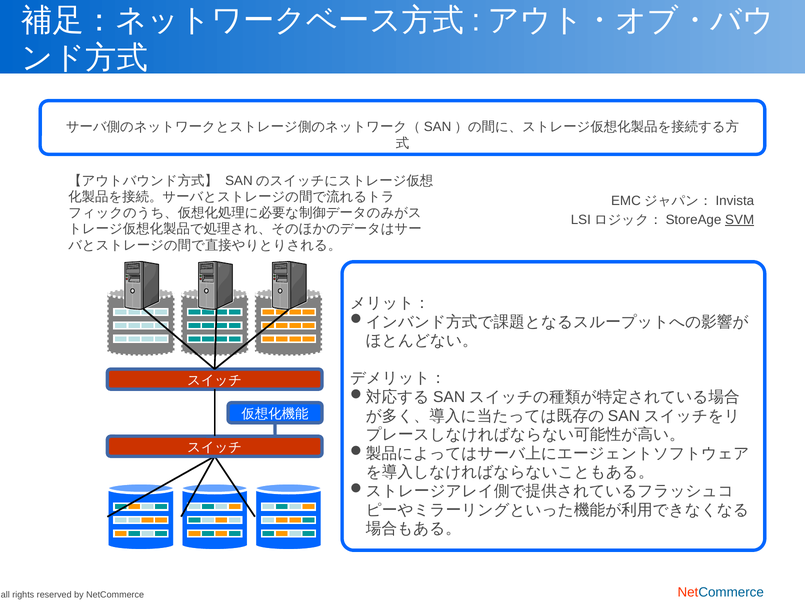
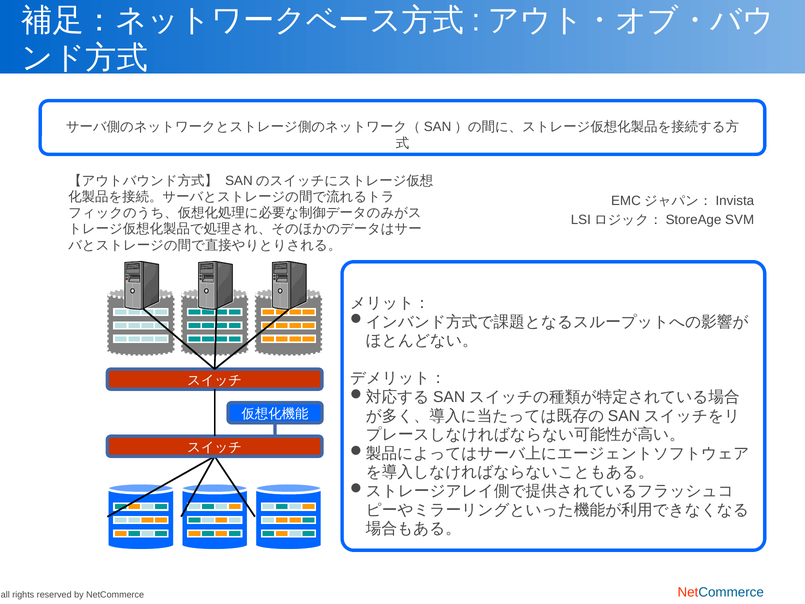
SVM underline: present -> none (740, 220)
